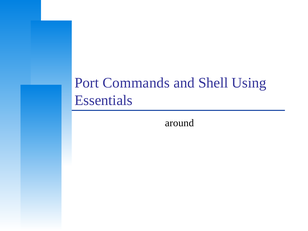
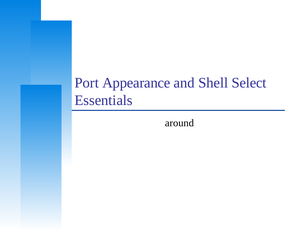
Commands: Commands -> Appearance (136, 83)
Using: Using -> Select (249, 83)
